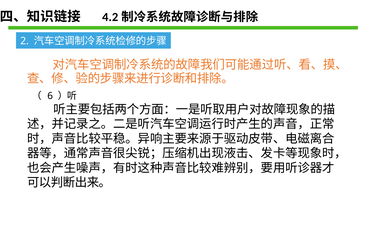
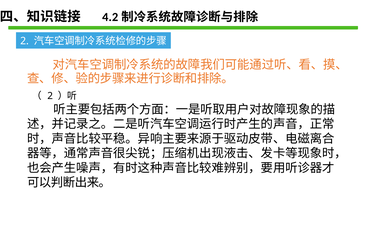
6: 6 -> 2 (50, 96)
